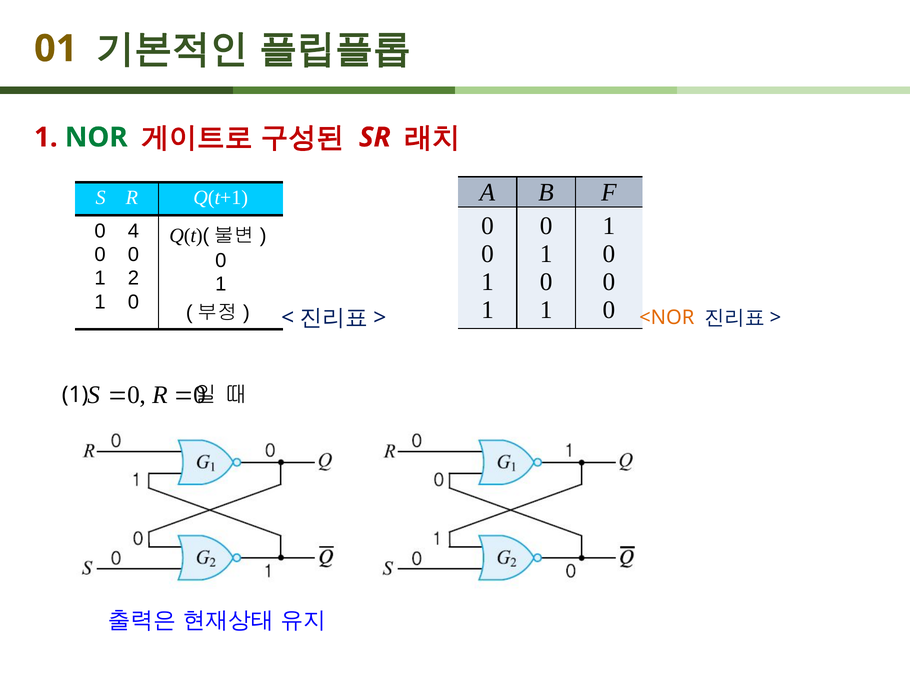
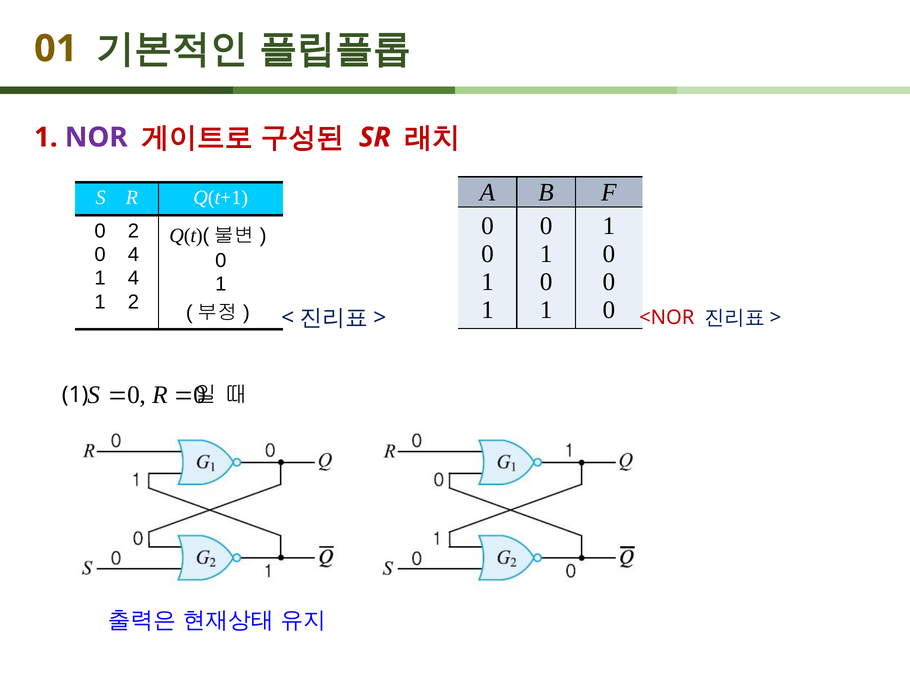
NOR colour: green -> purple (96, 137)
0 4: 4 -> 2 (133, 231)
0: 0 -> 4 (133, 255)
1 2: 2 -> 4 (133, 278)
0: 0 -> 2 (133, 302)
<NOR colour: orange -> red (667, 318)
